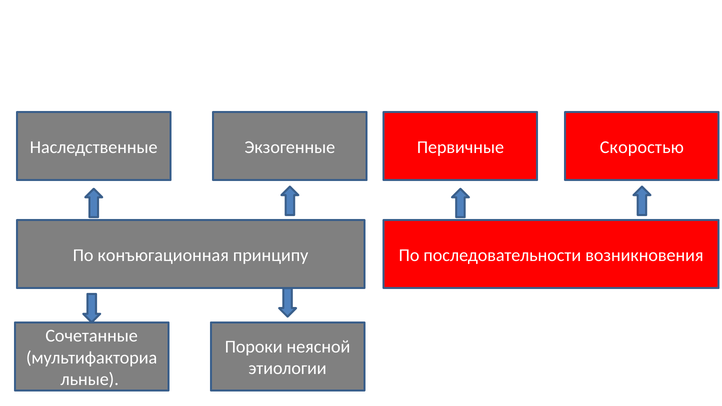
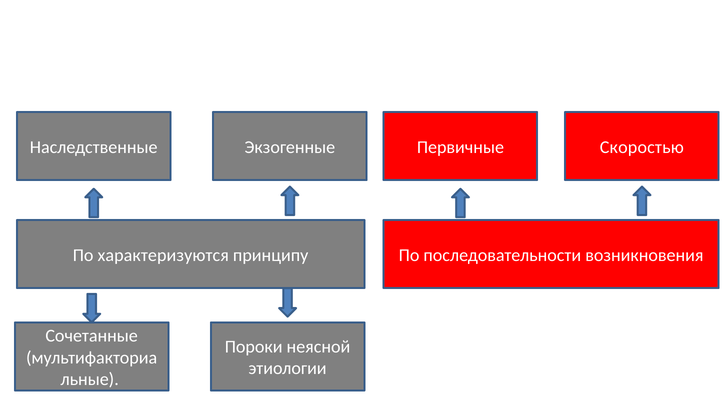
конъюгационная: конъюгационная -> характеризуются (163, 255)
